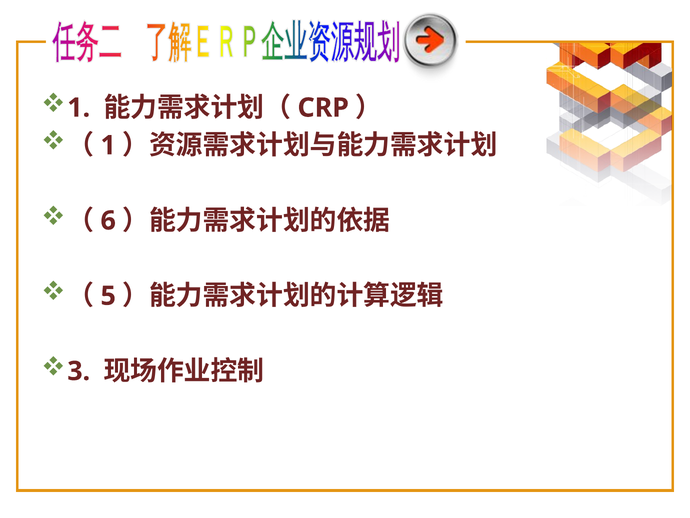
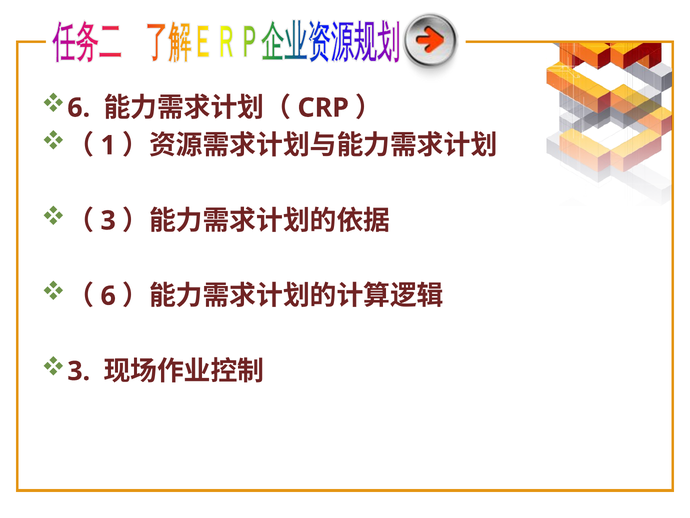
1: 1 -> 6 (79, 108)
6: 6 -> 3 (108, 220)
5: 5 -> 6 (108, 296)
